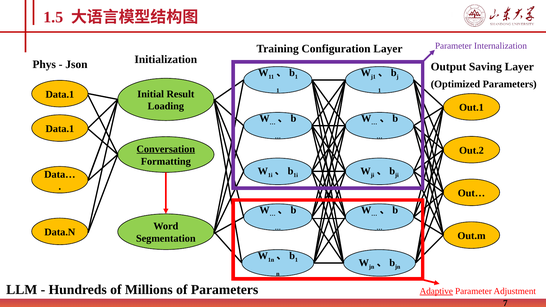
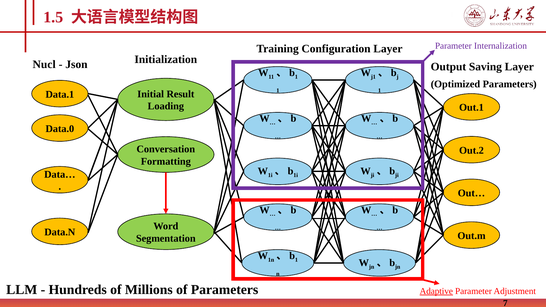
Phys: Phys -> Nucl (44, 64)
Data.1: Data.1 -> Data.0 (60, 129)
Conversation underline: present -> none (166, 149)
